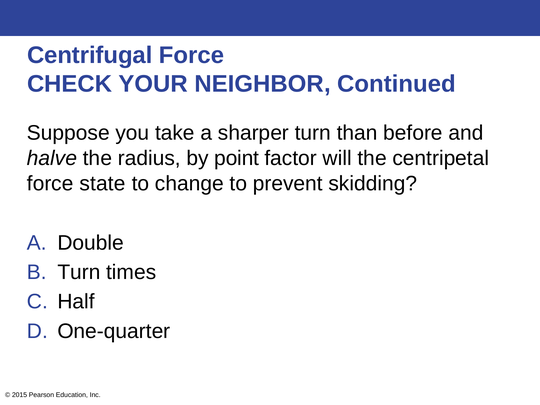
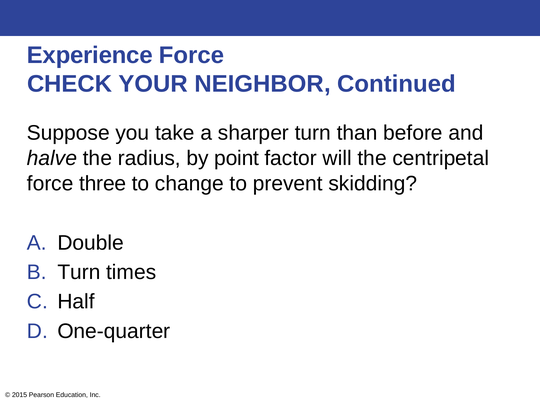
Centrifugal: Centrifugal -> Experience (90, 55)
state: state -> three (103, 183)
